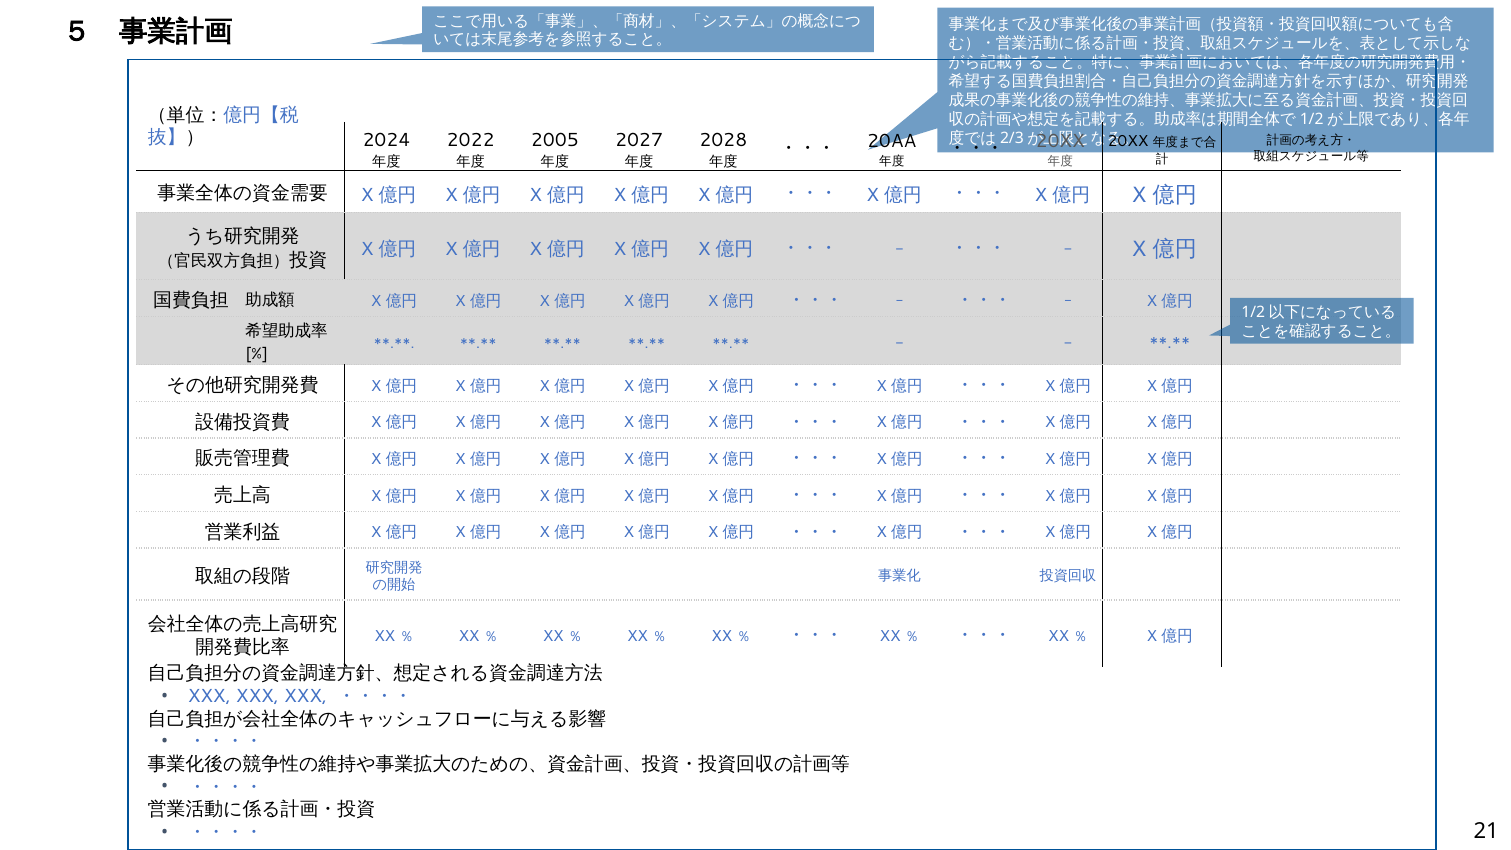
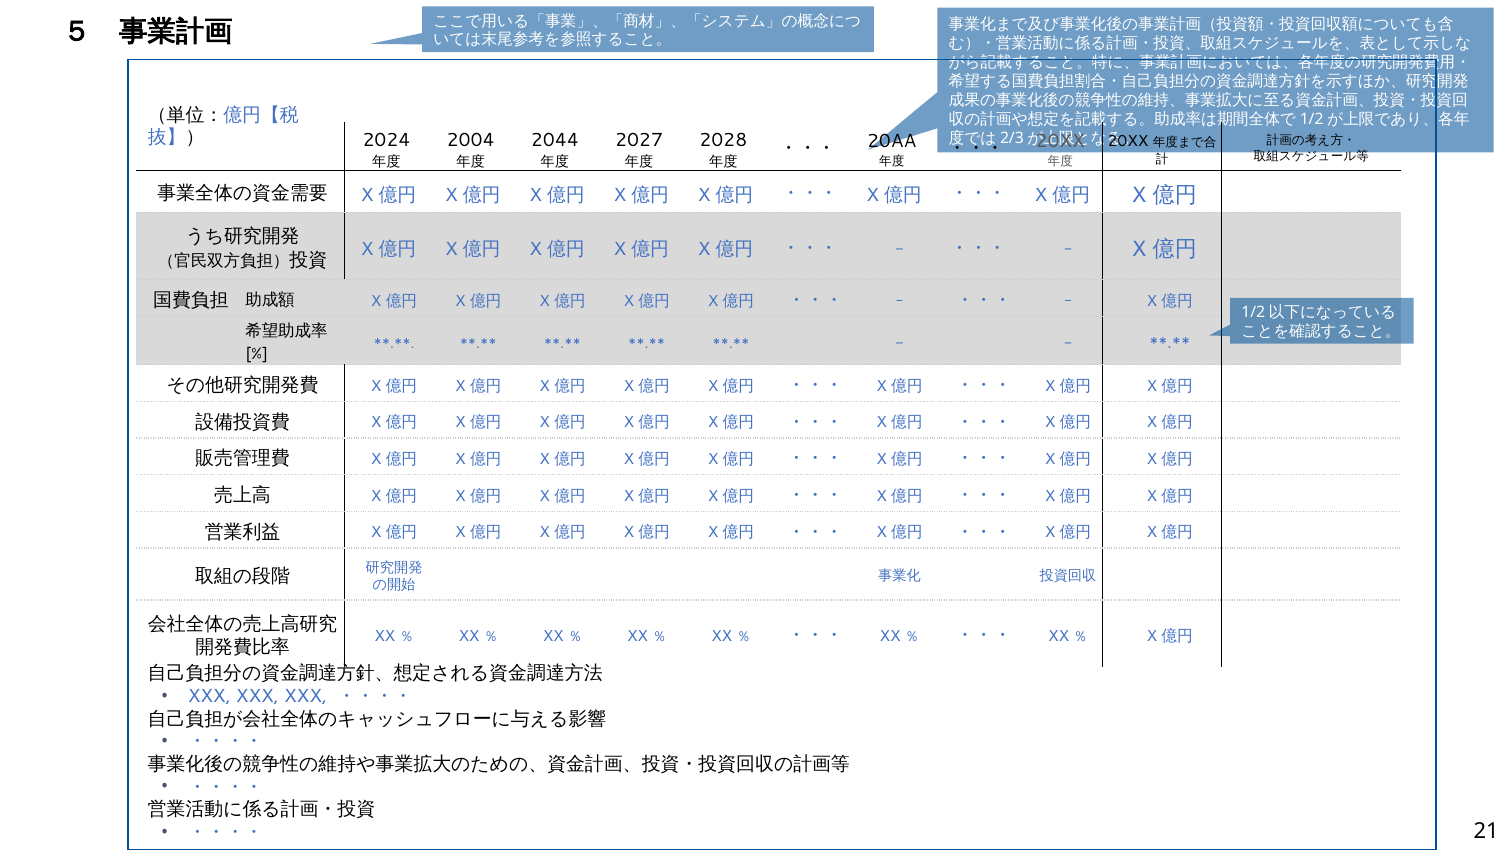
2022: 2022 -> 2004 (471, 141)
2005: 2005 -> 2044 (555, 141)
